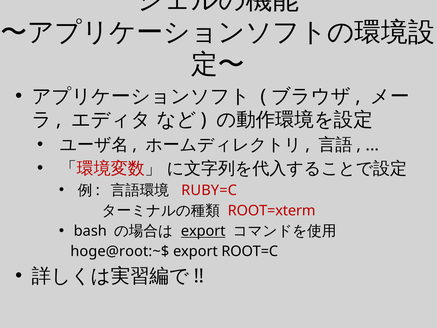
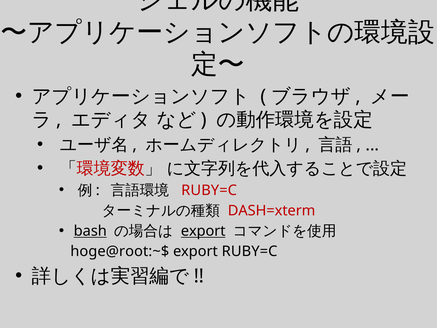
ROOT=xterm: ROOT=xterm -> DASH=xterm (272, 211)
bash underline: none -> present (90, 231)
export ROOT=C: ROOT=C -> RUBY=C (250, 251)
